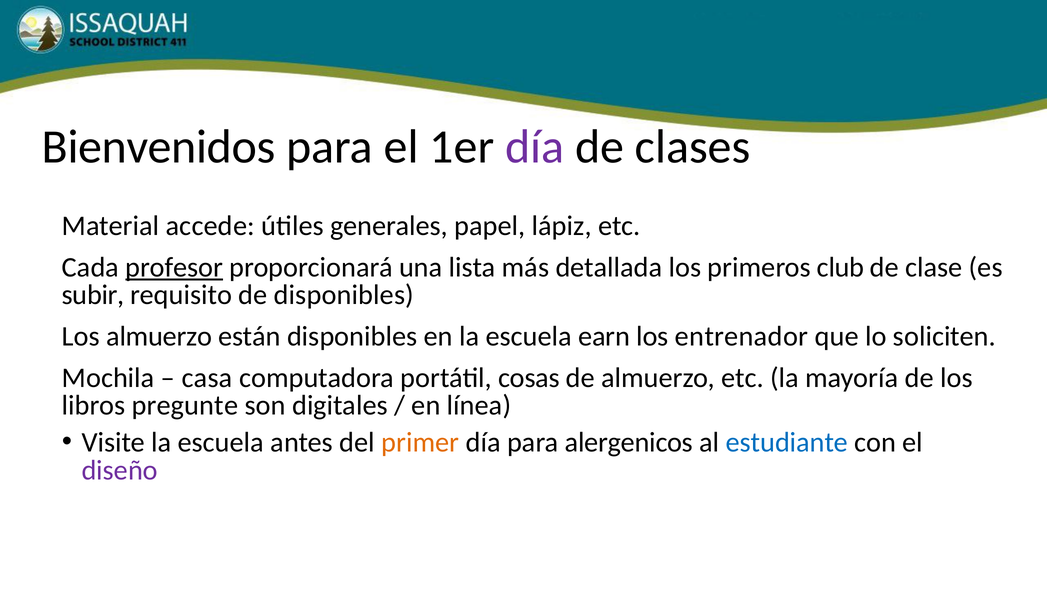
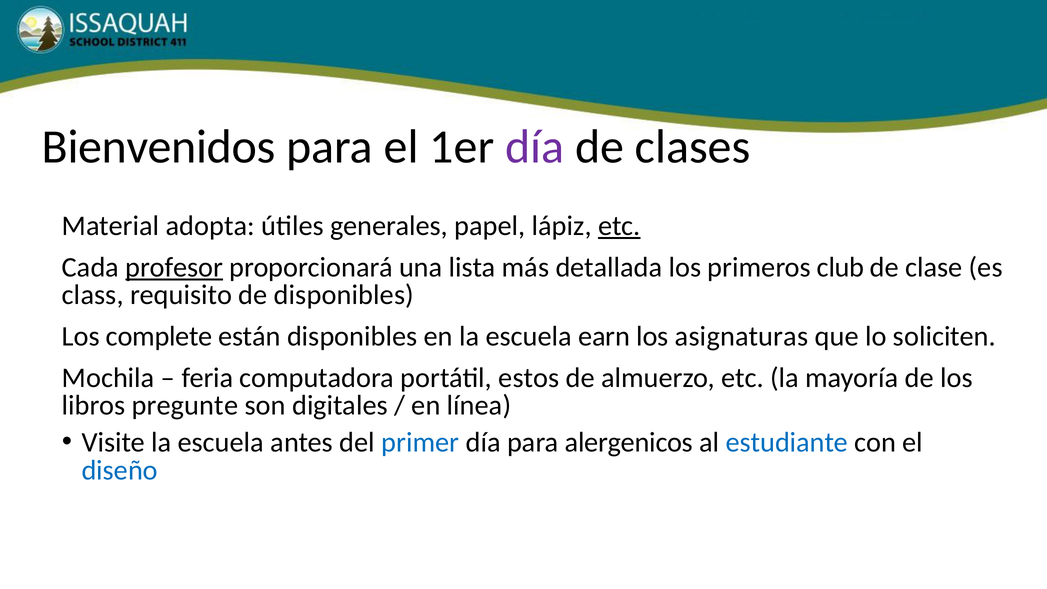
accede: accede -> adopta (210, 226)
etc underline: none -> present (619, 226)
subir: subir -> class (93, 295)
Los almuerzo: almuerzo -> complete (159, 336)
entrenador: entrenador -> asignaturas (742, 336)
casa: casa -> feria (207, 378)
cosas: cosas -> estos (529, 378)
primer colour: orange -> blue (420, 443)
diseño colour: purple -> blue (120, 470)
